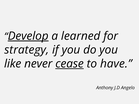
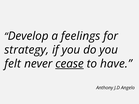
Develop underline: present -> none (28, 36)
learned: learned -> feelings (81, 36)
like: like -> felt (13, 64)
